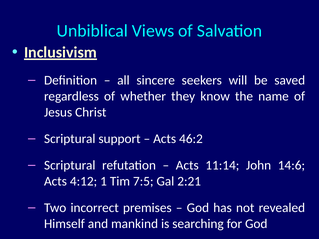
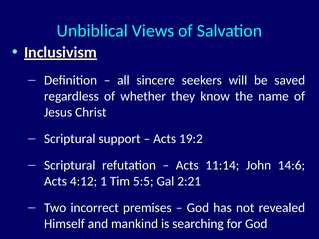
46:2: 46:2 -> 19:2 (191, 139)
7:5: 7:5 -> 5:5 (143, 181)
